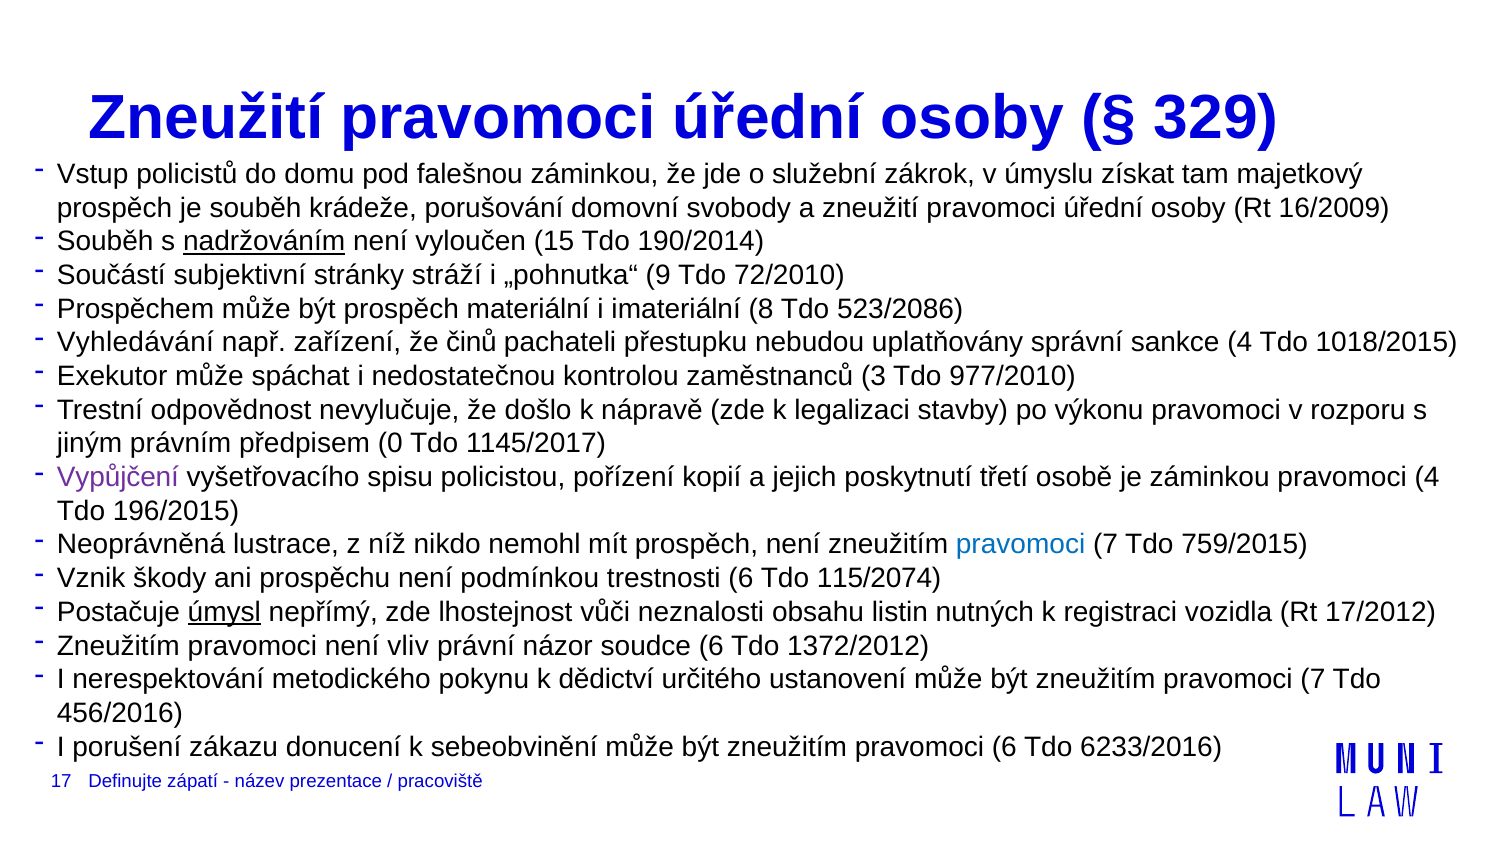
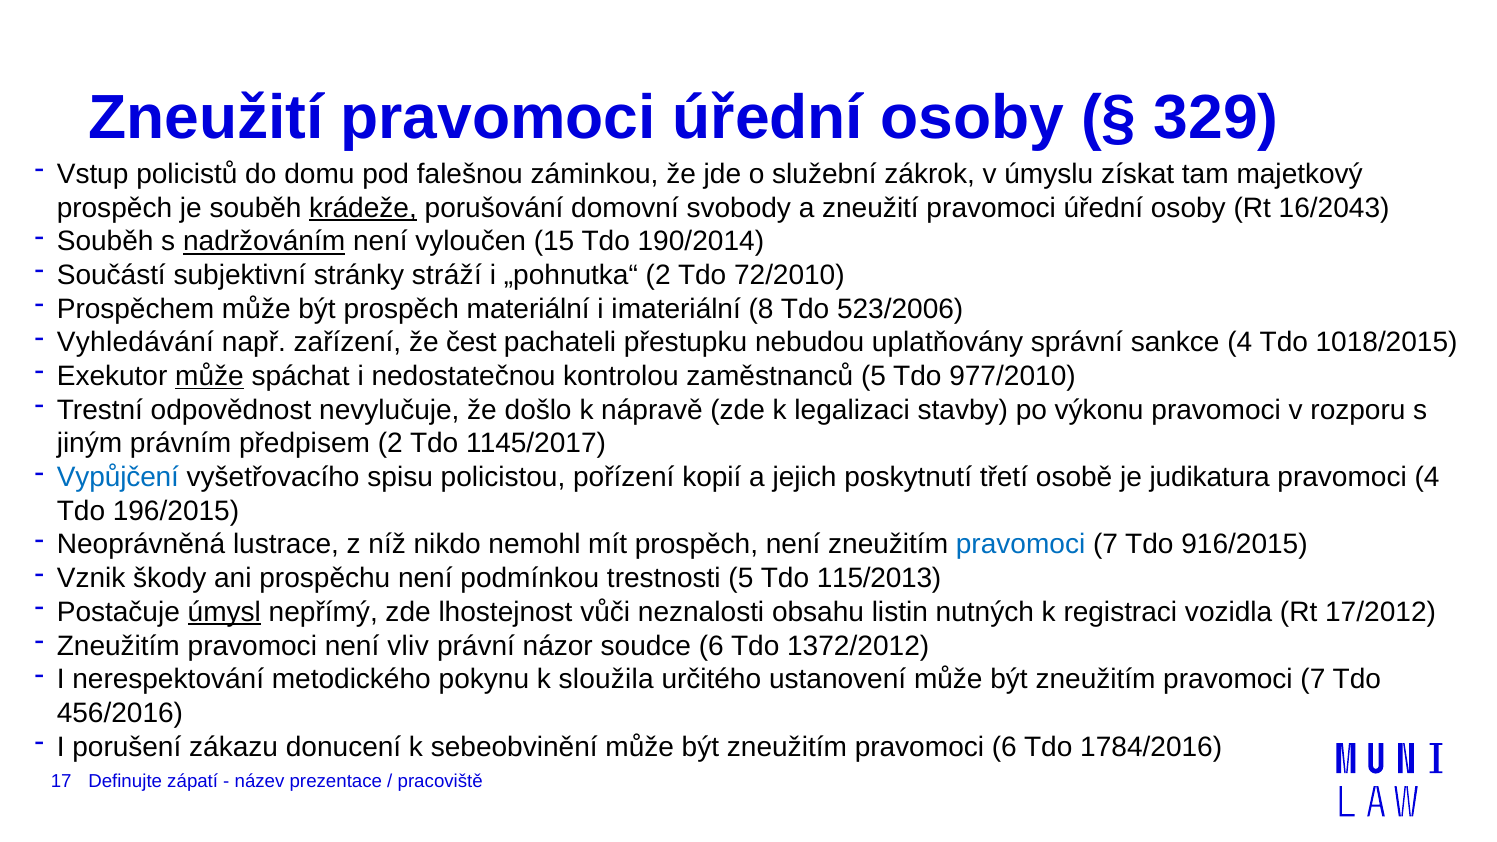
krádeže underline: none -> present (363, 208)
16/2009: 16/2009 -> 16/2043 (1334, 208)
„pohnutka“ 9: 9 -> 2 (658, 275)
523/2086: 523/2086 -> 523/2006 (900, 309)
činů: činů -> čest (471, 343)
může underline: none -> present (209, 376)
zaměstnanců 3: 3 -> 5 (873, 376)
předpisem 0: 0 -> 2 (390, 444)
Vypůjčení colour: purple -> blue (118, 477)
je záminkou: záminkou -> judikatura (1210, 477)
759/2015: 759/2015 -> 916/2015 (1244, 545)
trestnosti 6: 6 -> 5 (741, 578)
115/2074: 115/2074 -> 115/2013 (879, 578)
dědictví: dědictví -> sloužila (606, 679)
6233/2016: 6233/2016 -> 1784/2016 (1151, 747)
